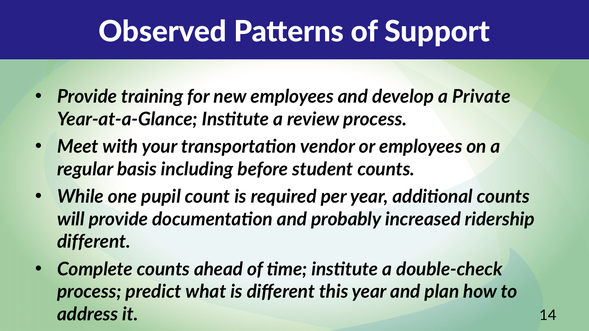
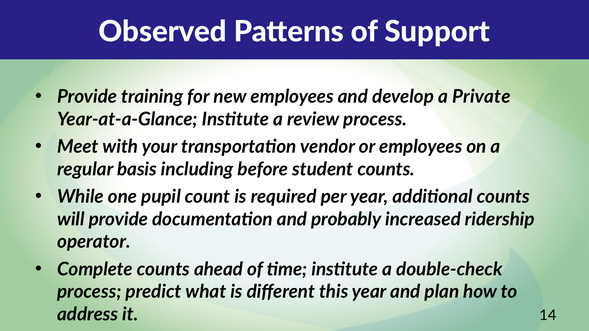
different: different -> operator (94, 242)
